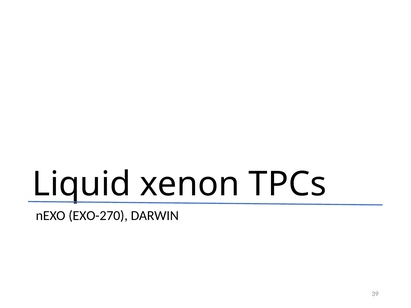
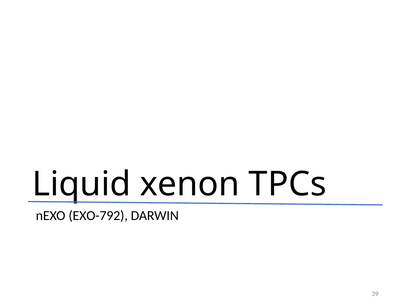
EXO-270: EXO-270 -> EXO-792 (98, 216)
